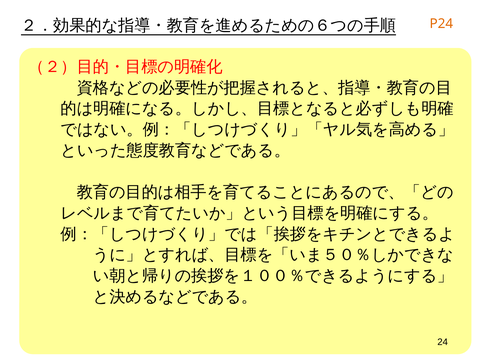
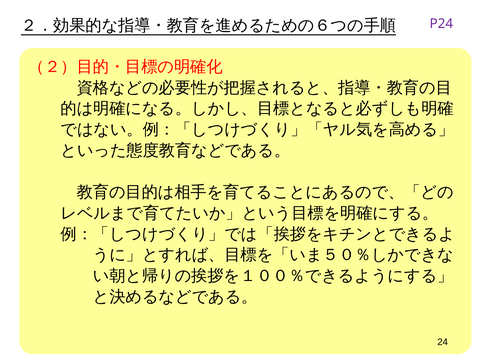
P24 colour: orange -> purple (441, 24)
